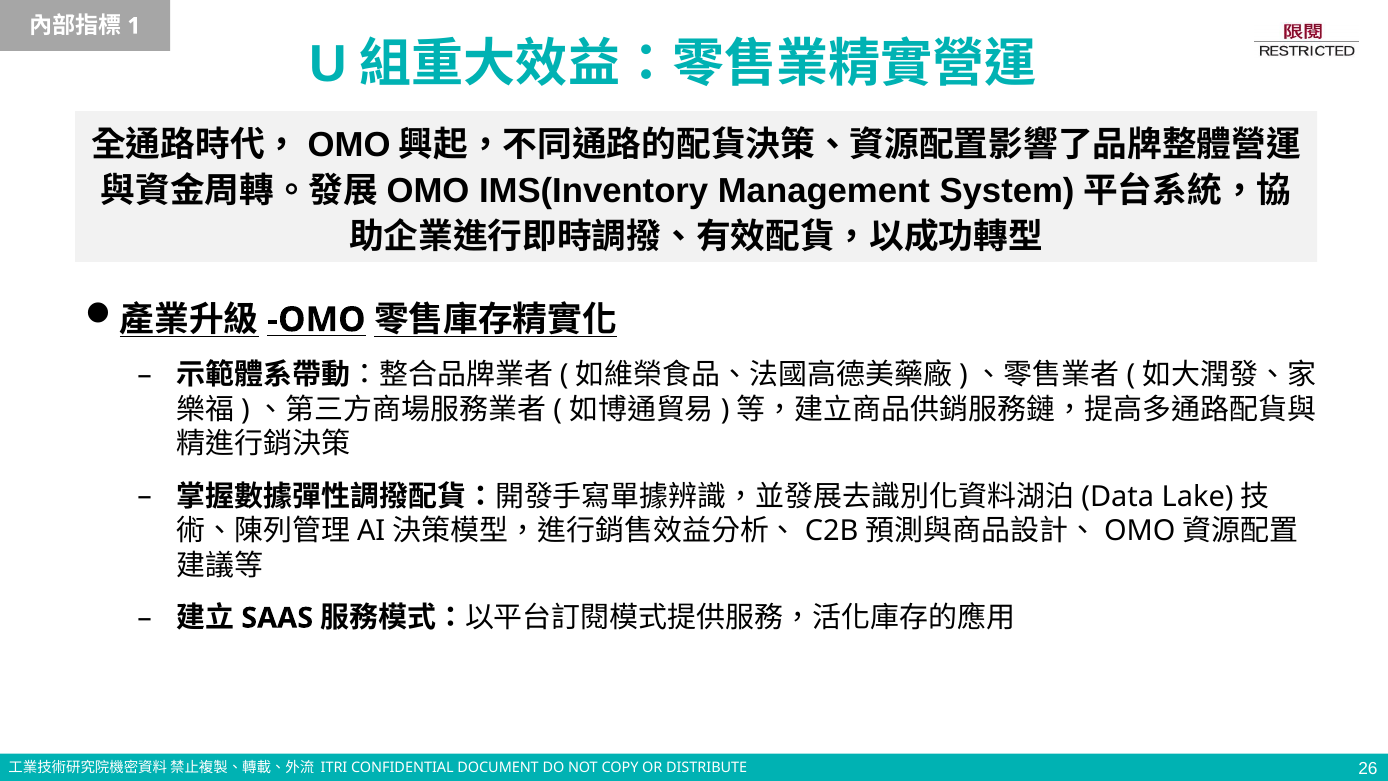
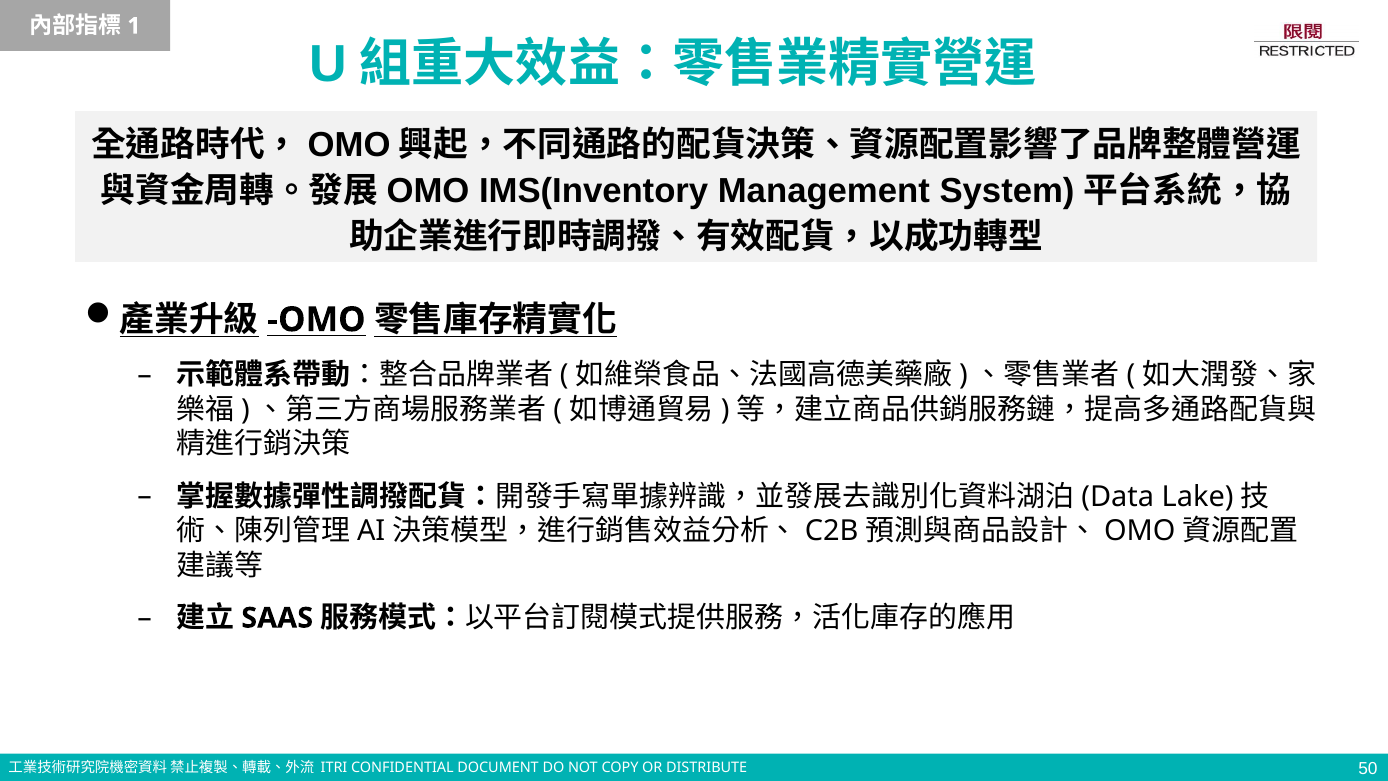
26: 26 -> 50 (1368, 768)
